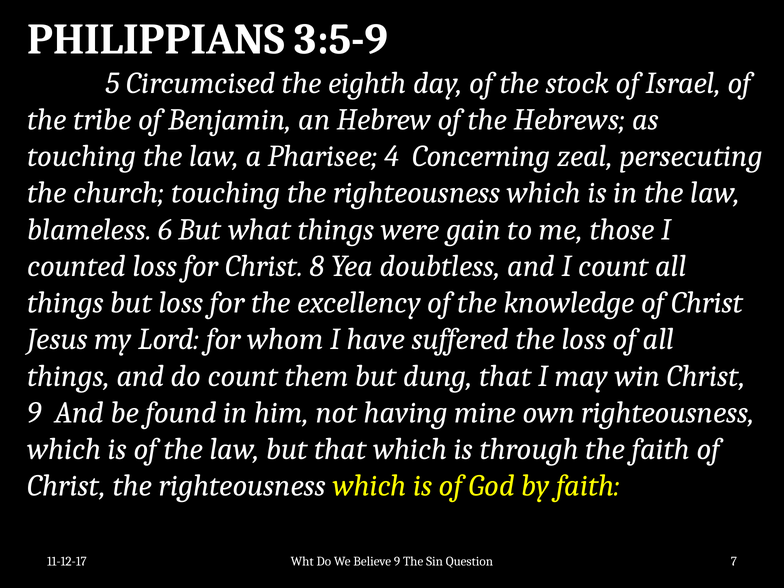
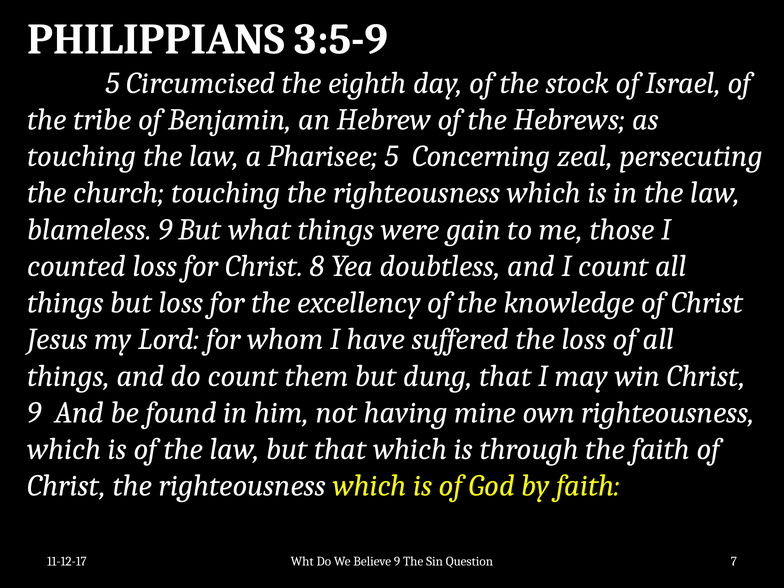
Pharisee 4: 4 -> 5 (392, 156)
blameless 6: 6 -> 9 (165, 230)
